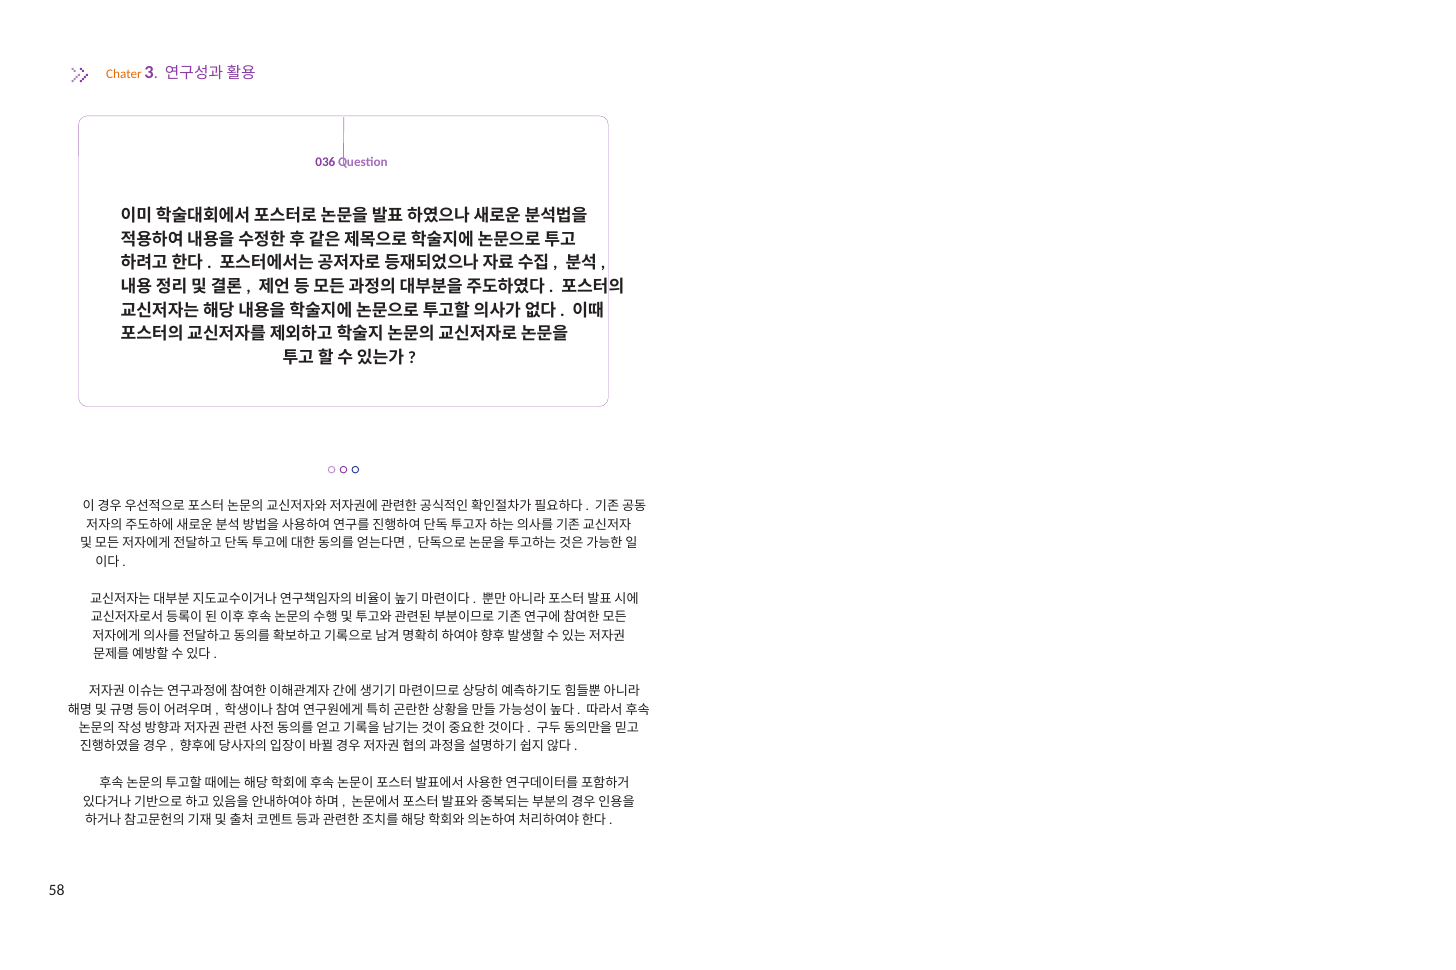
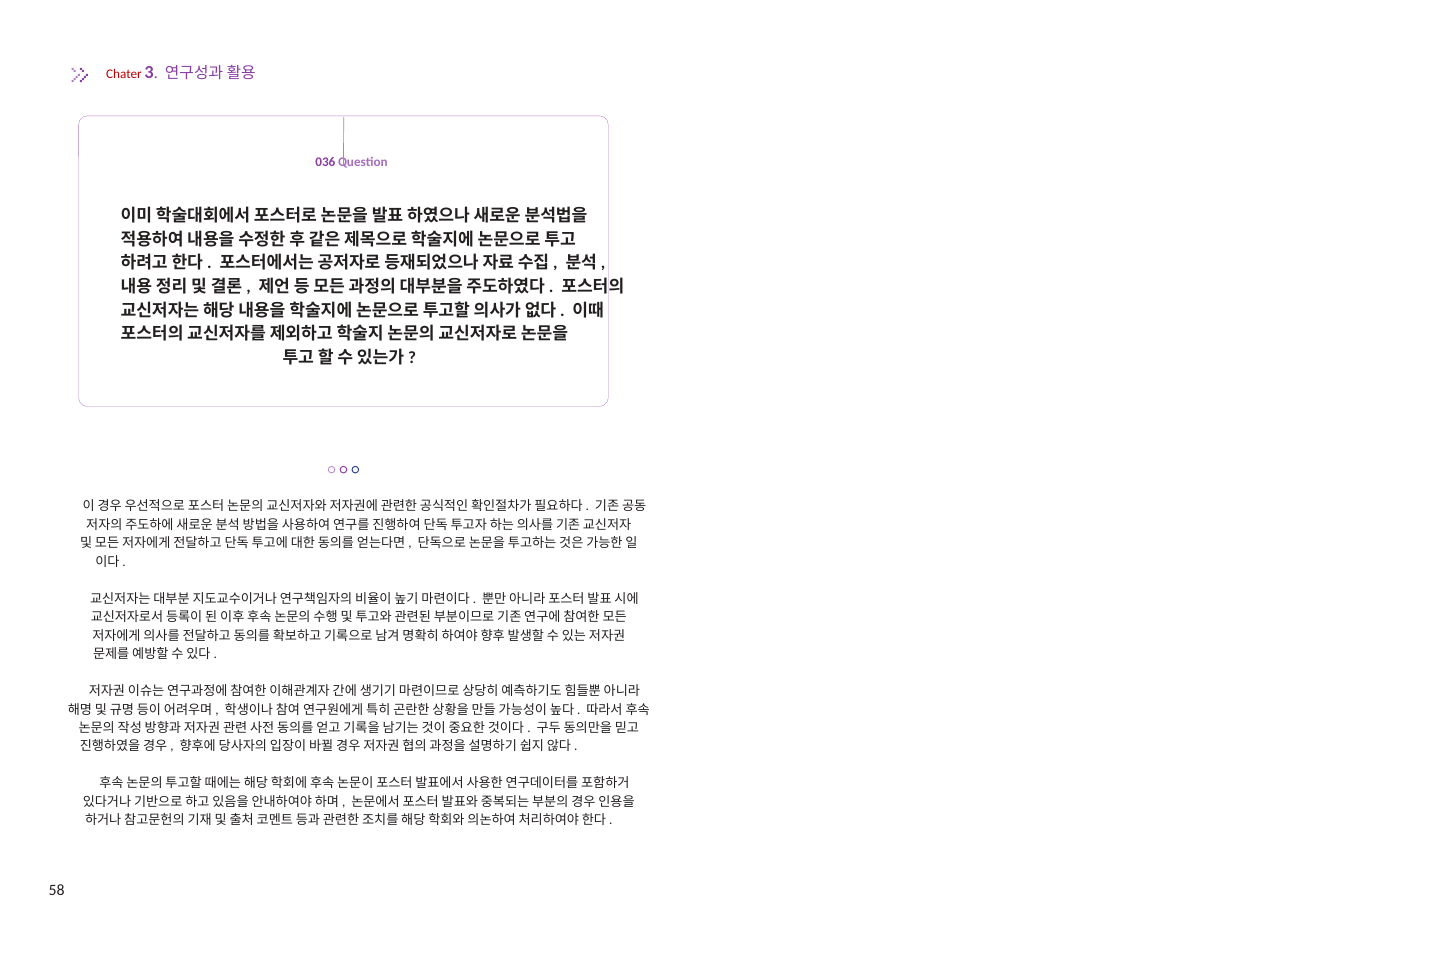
Chater colour: orange -> red (124, 75)
